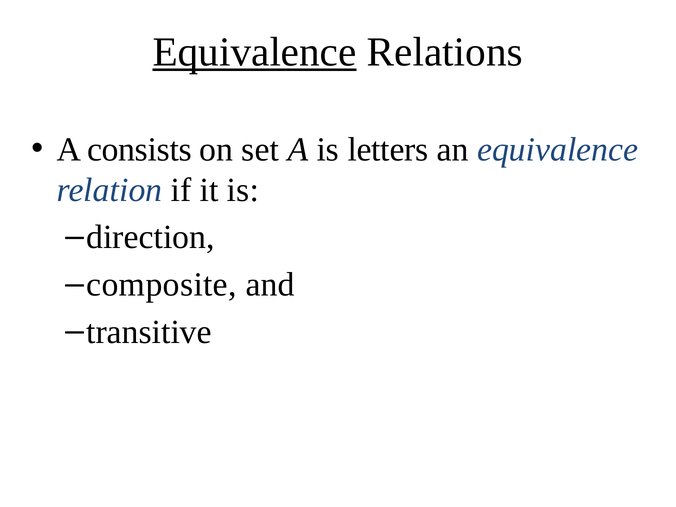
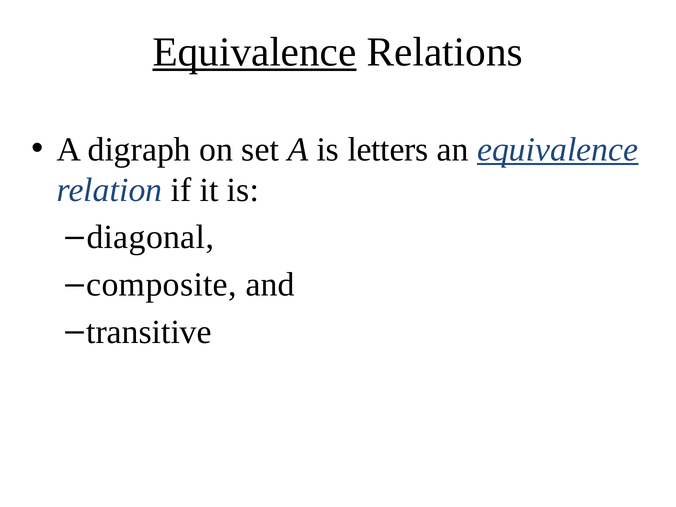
consists: consists -> digraph (139, 149)
equivalence underline: none -> present (558, 149)
direction: direction -> diagonal (150, 237)
